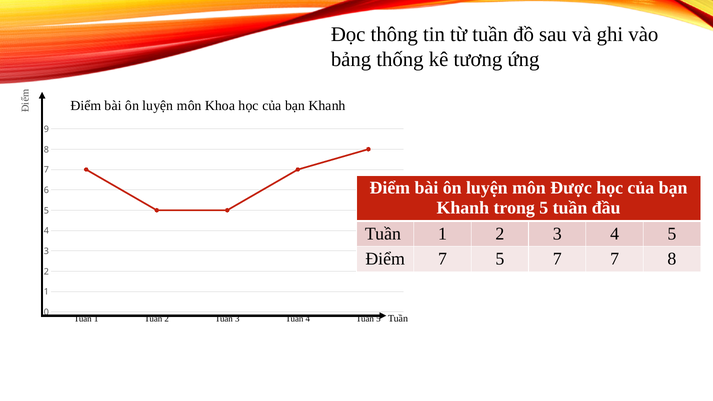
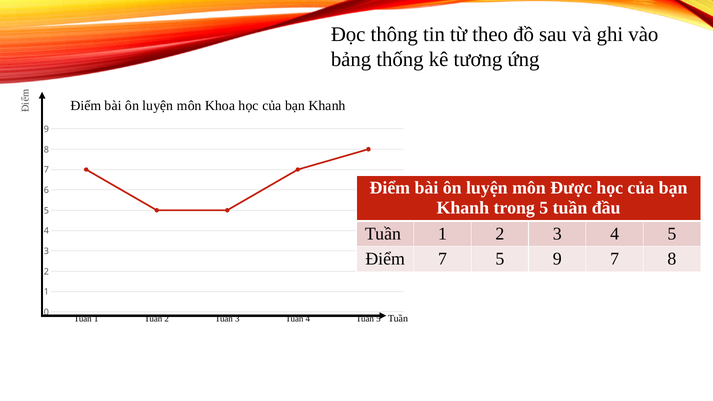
từ tuần: tuần -> theo (490, 34)
5 7: 7 -> 9 (557, 259)
